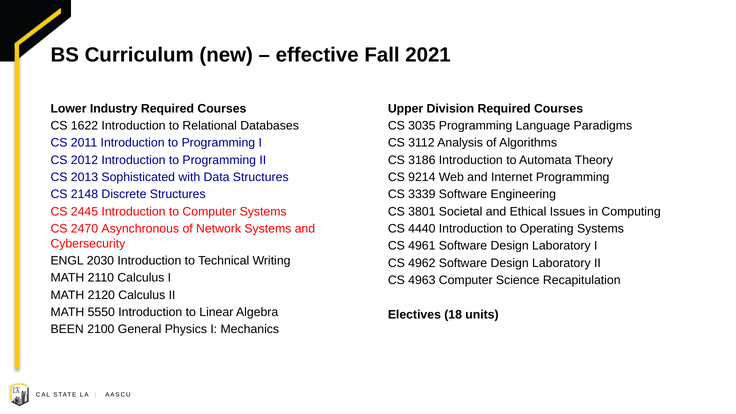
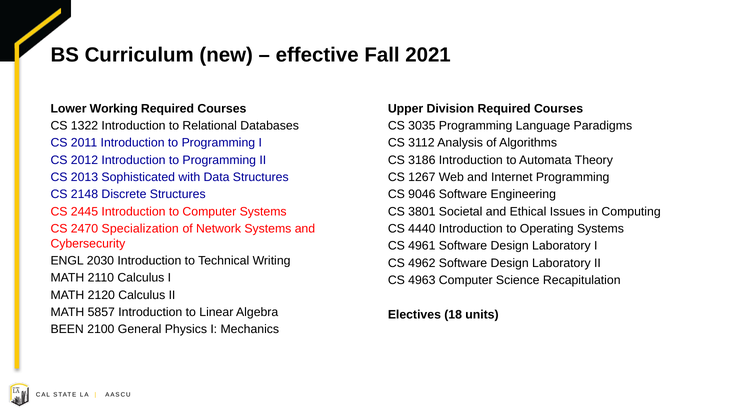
Industry: Industry -> Working (114, 108)
1622: 1622 -> 1322 (85, 126)
9214: 9214 -> 1267 (422, 177)
3339: 3339 -> 9046 (422, 194)
Asynchronous: Asynchronous -> Specialization (140, 229)
5550: 5550 -> 5857 (101, 312)
